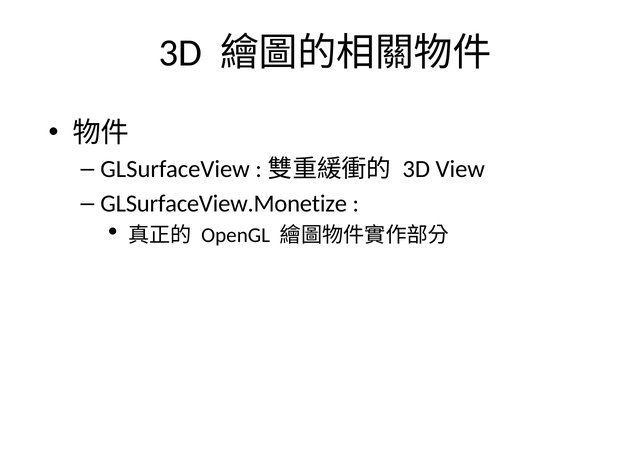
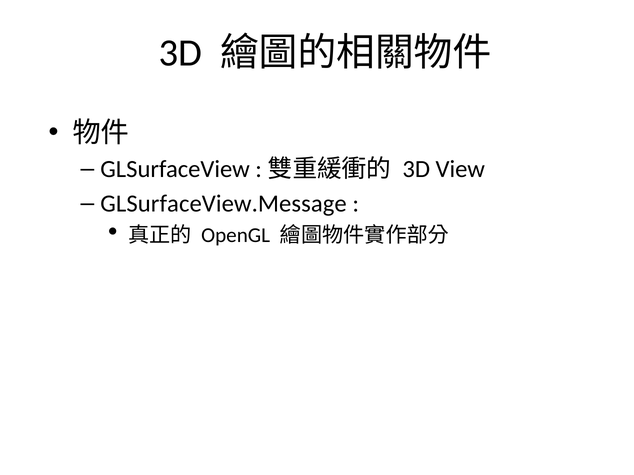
GLSurfaceView.Monetize: GLSurfaceView.Monetize -> GLSurfaceView.Message (224, 204)
